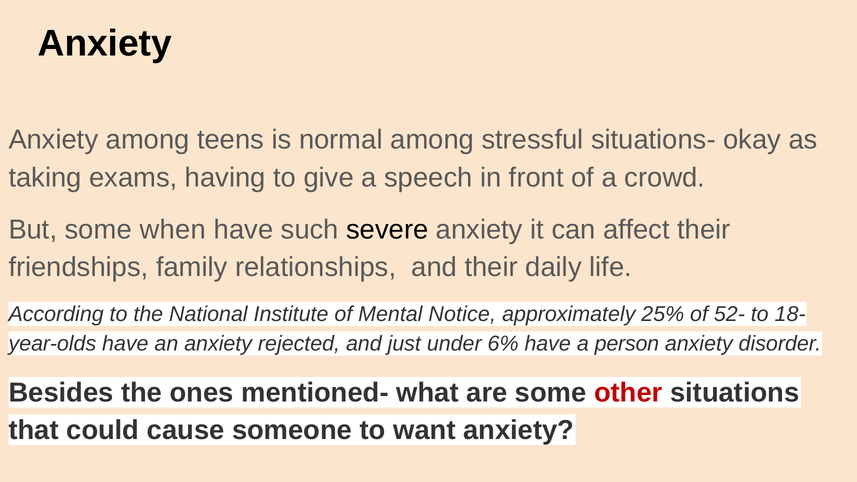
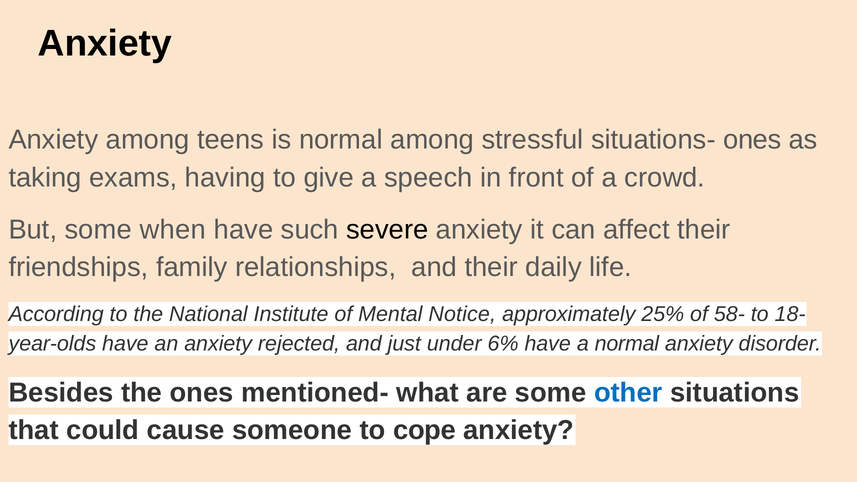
situations- okay: okay -> ones (752, 140)
52-: 52- -> 58- (729, 314)
a person: person -> normal (627, 344)
other colour: red -> blue (628, 393)
want: want -> cope (425, 430)
